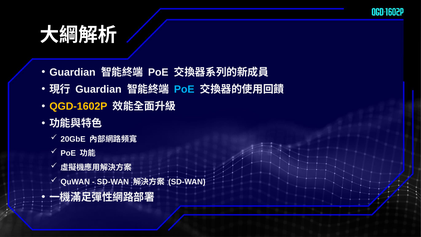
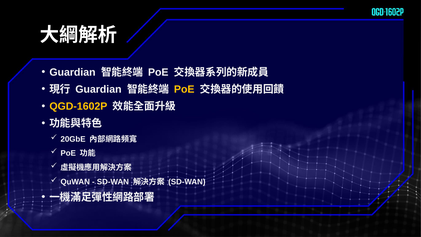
PoE colour: light blue -> yellow (184, 89)
